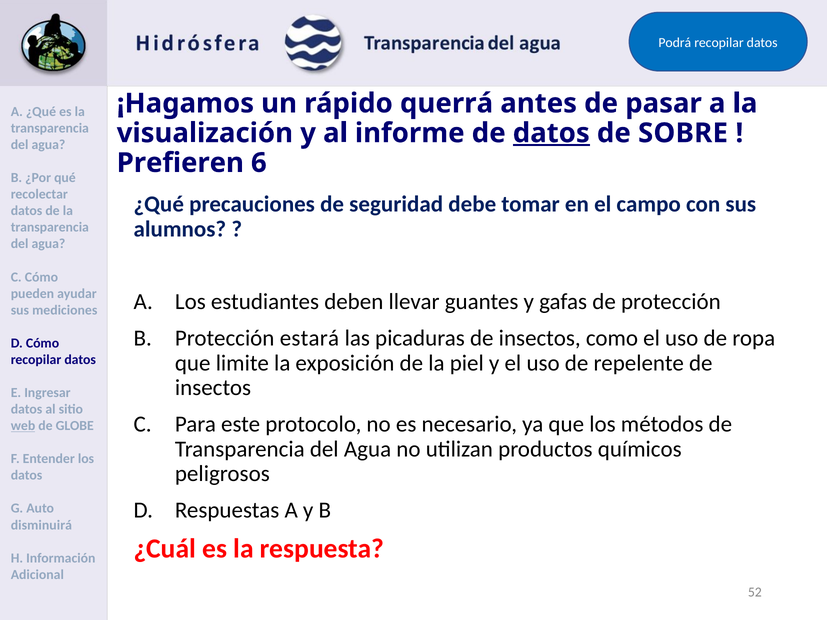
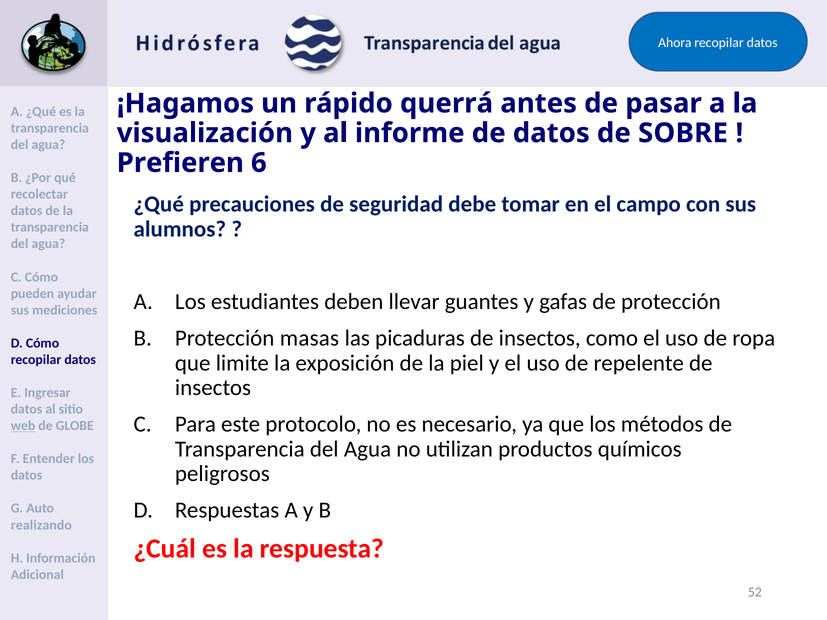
Podrá: Podrá -> Ahora (675, 43)
datos underline: present -> none (551, 133)
estará: estará -> masas (309, 338)
disminuirá: disminuirá -> realizando (41, 525)
